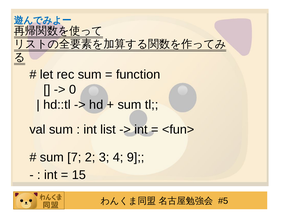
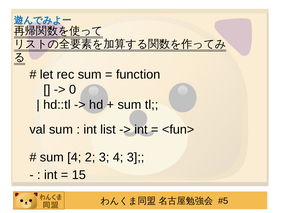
sum 7: 7 -> 4 (74, 157)
4 9: 9 -> 3 (136, 157)
